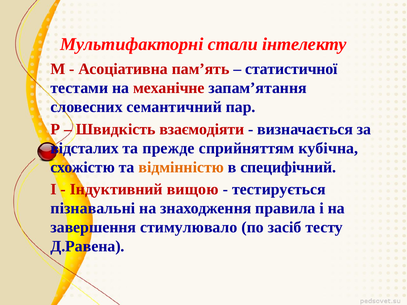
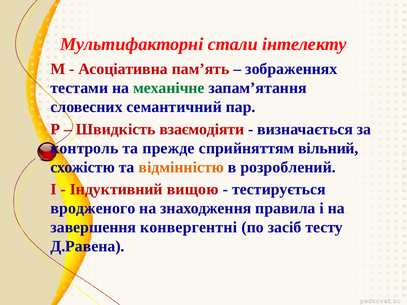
статистичної: статистичної -> зображеннях (291, 69)
механічне colour: red -> green (169, 88)
відсталих: відсталих -> контроль (84, 148)
кубічна: кубічна -> вільний (328, 148)
специфічний: специфічний -> розроблений (288, 167)
пізнавальні: пізнавальні -> вродженого (93, 208)
стимулювало: стимулювало -> конвергентні (189, 227)
